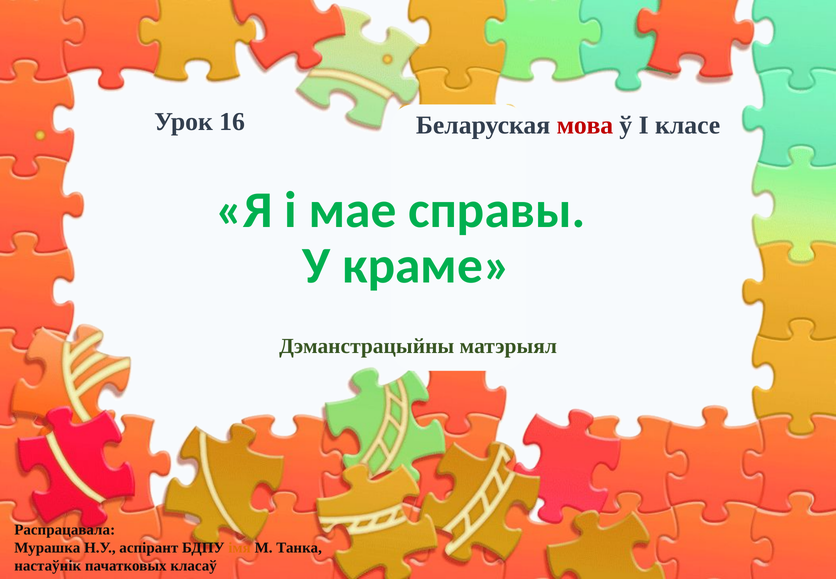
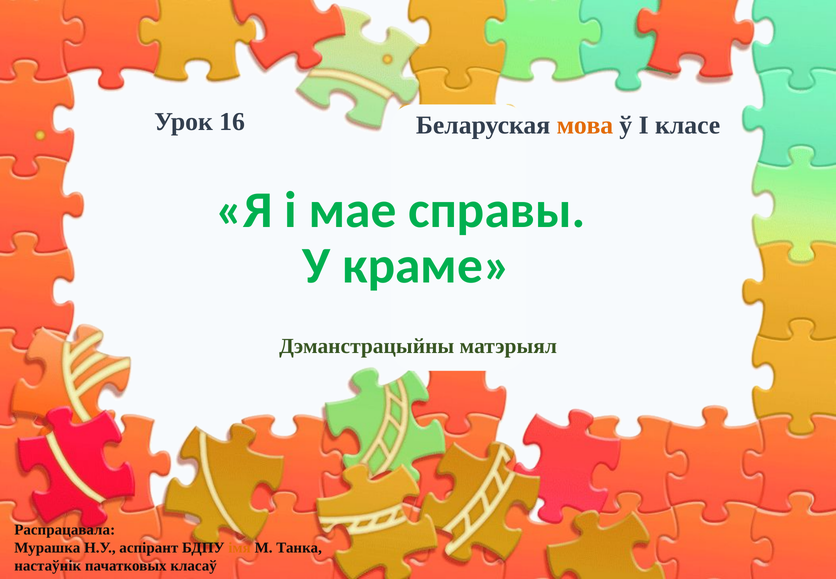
мова colour: red -> orange (585, 125)
